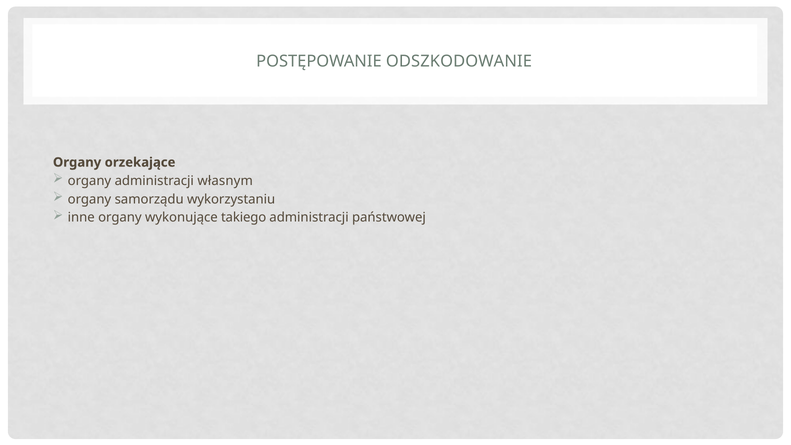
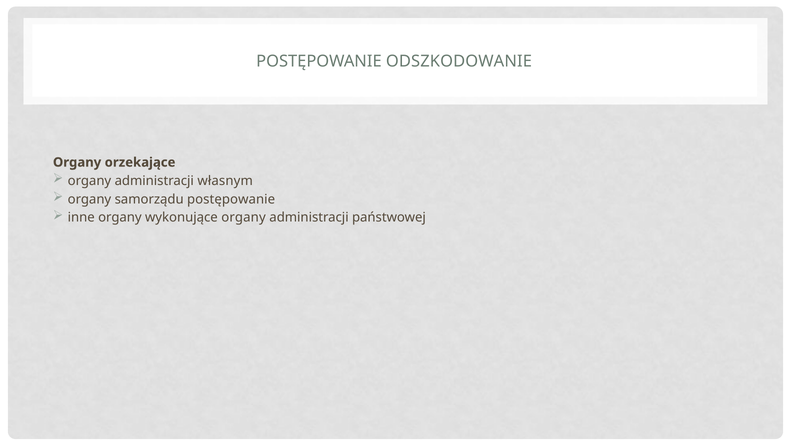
samorządu wykorzystaniu: wykorzystaniu -> postępowanie (231, 199)
wykonujące takiego: takiego -> organy (244, 218)
